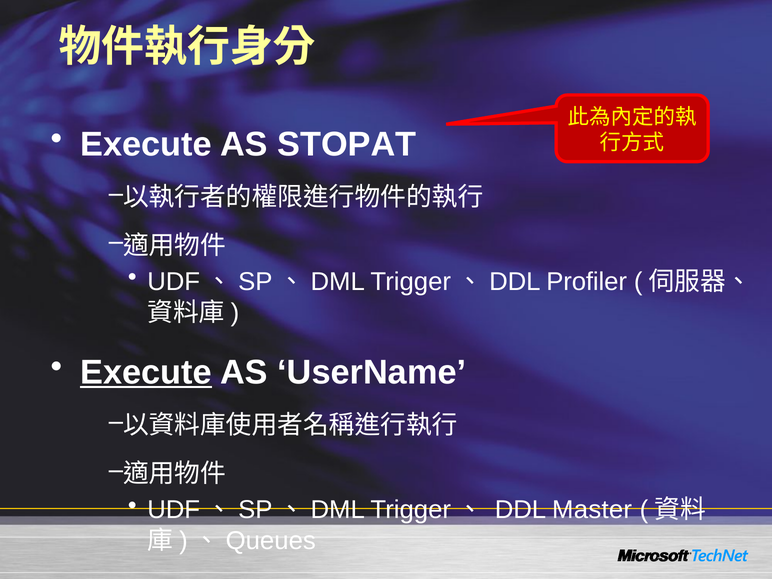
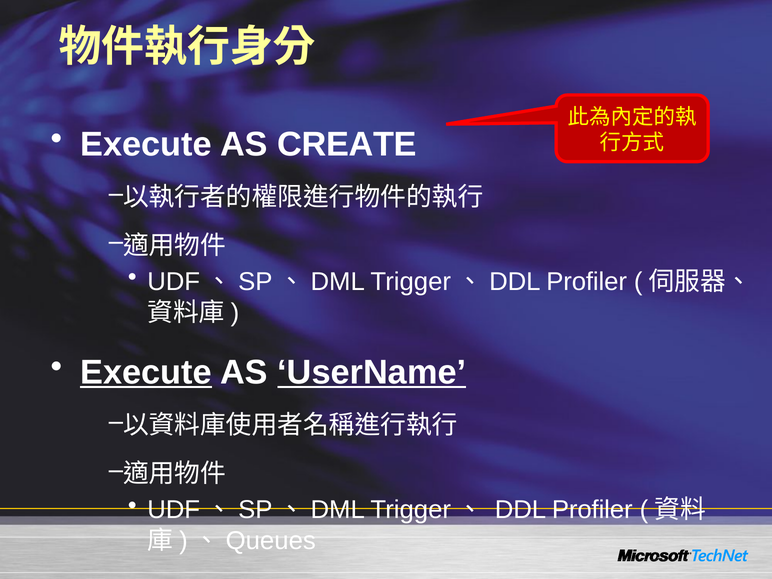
STOPAT: STOPAT -> CREATE (347, 144)
UserName underline: none -> present (372, 372)
DDL Master: Master -> Profiler (592, 510)
